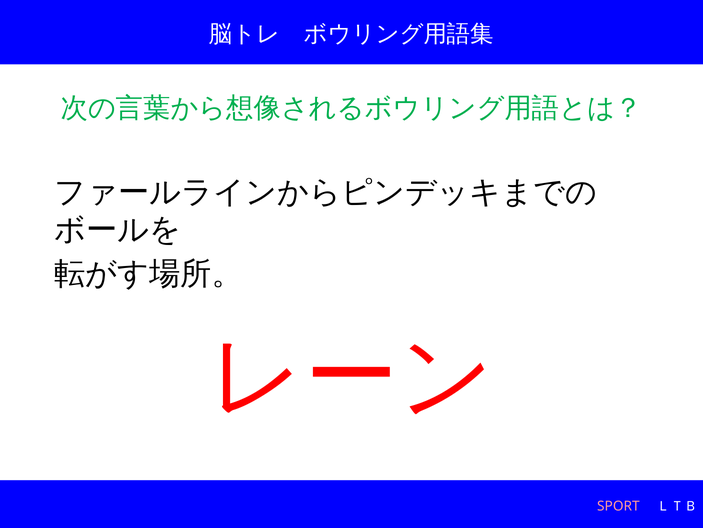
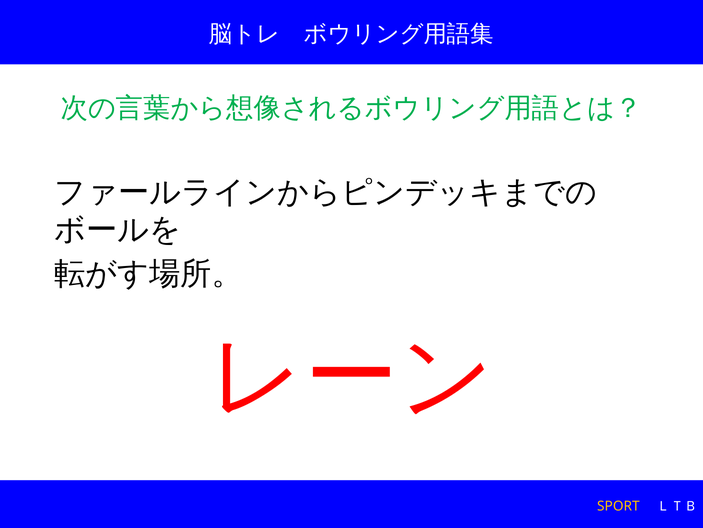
SPORT colour: pink -> yellow (618, 505)
